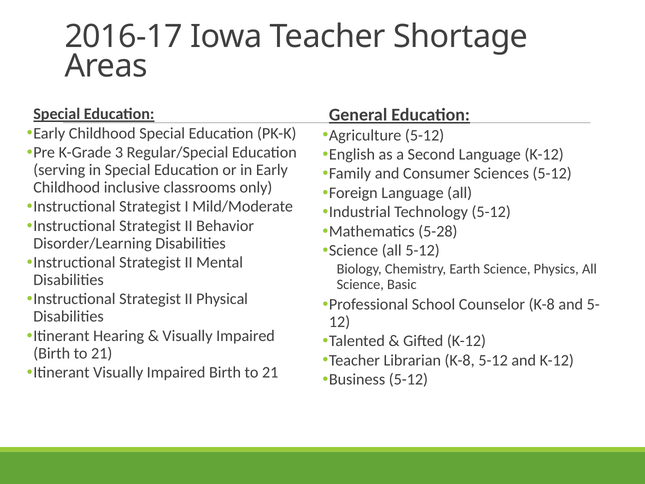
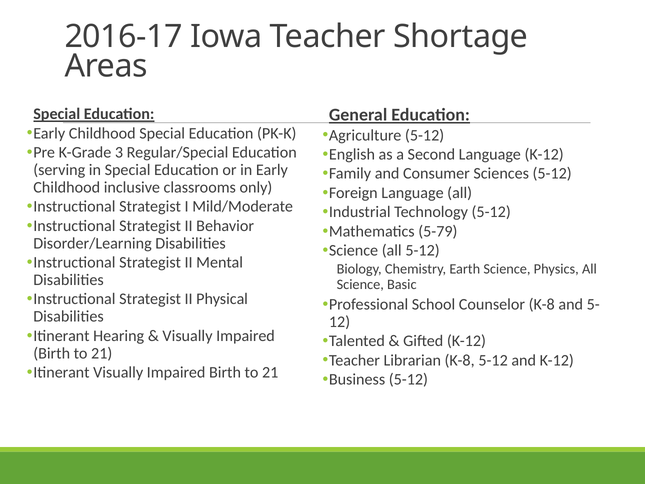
5-28: 5-28 -> 5-79 (438, 231)
